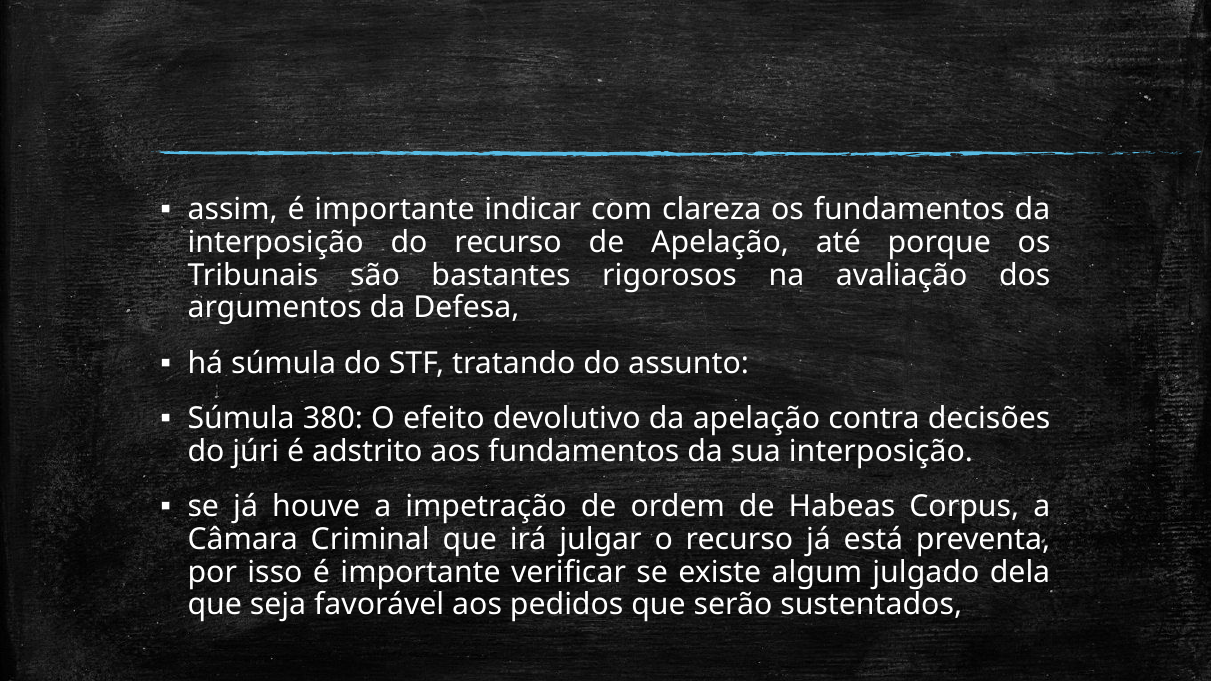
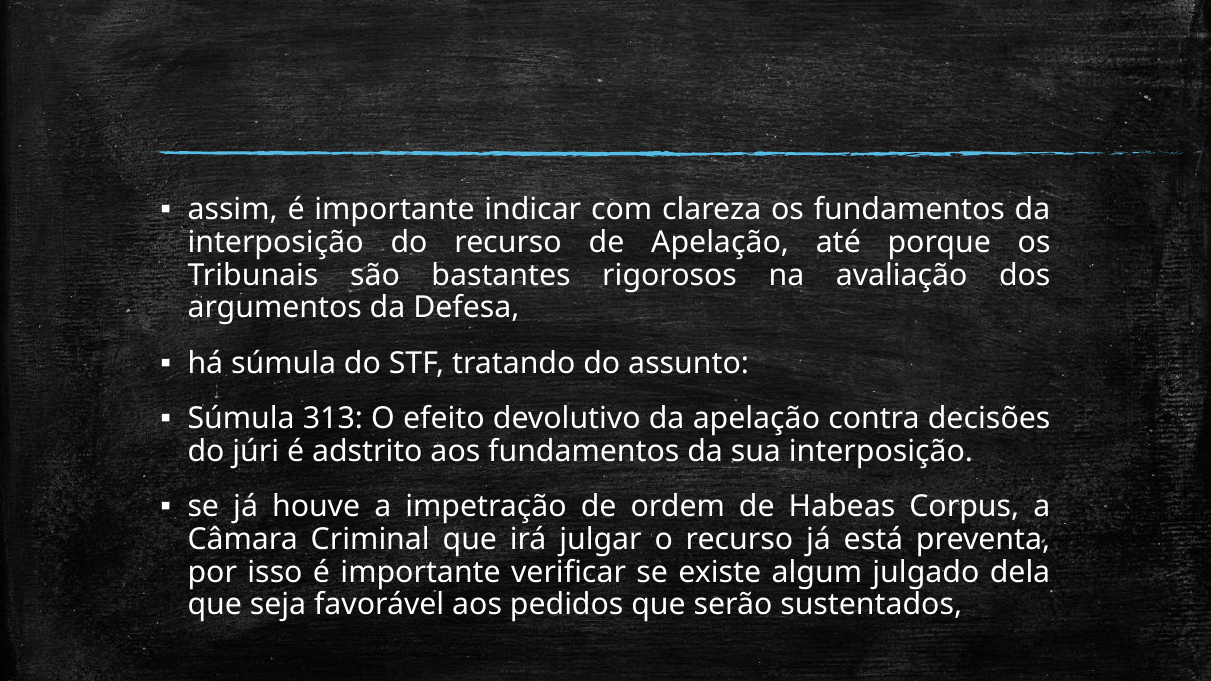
380: 380 -> 313 (333, 419)
